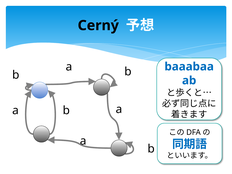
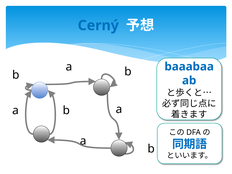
Cerný colour: black -> blue (98, 25)
